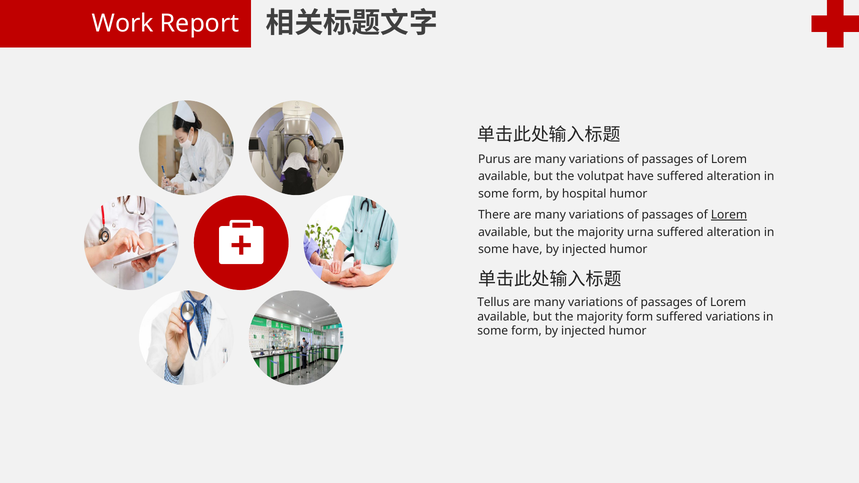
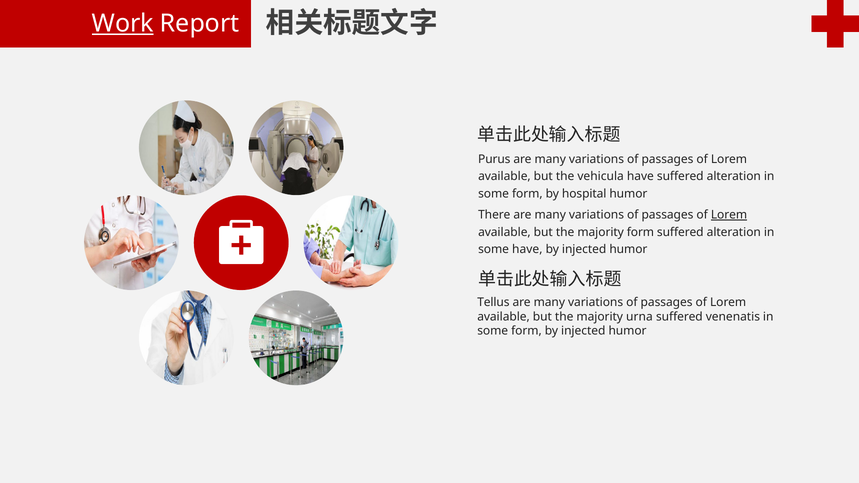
Work underline: none -> present (123, 23)
volutpat: volutpat -> vehicula (601, 176)
majority urna: urna -> form (640, 232)
majority form: form -> urna (639, 317)
suffered variations: variations -> venenatis (733, 317)
